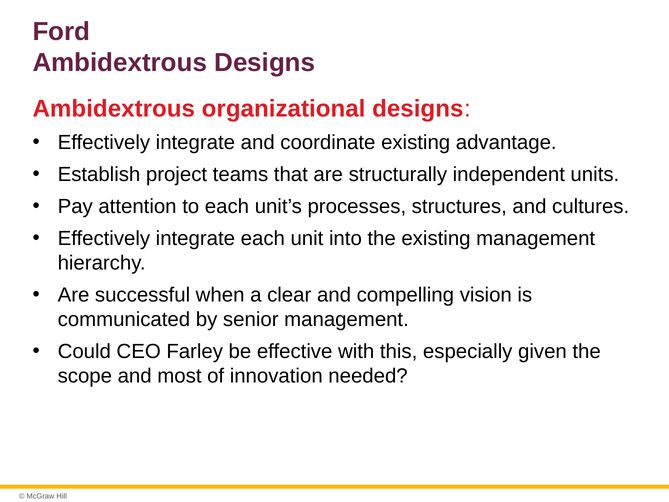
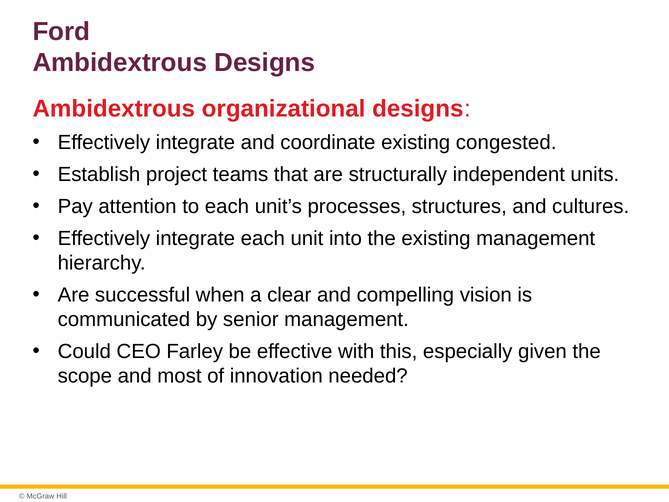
advantage: advantage -> congested (506, 143)
